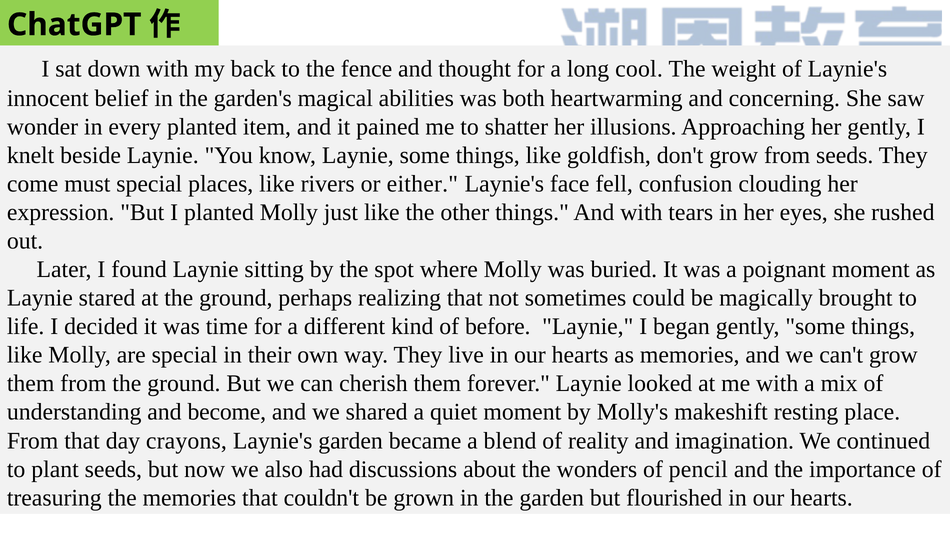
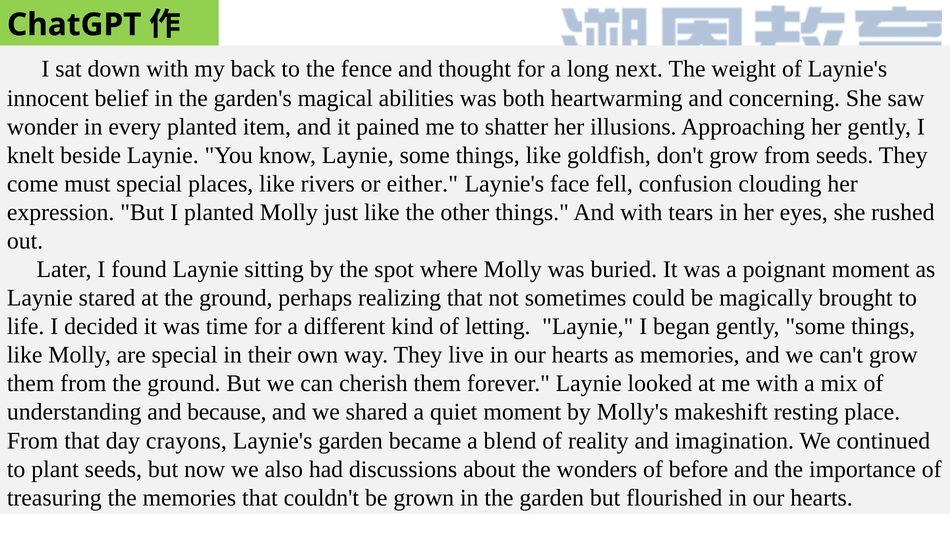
cool: cool -> next (639, 69)
before: before -> letting (498, 326)
become: become -> because (227, 412)
pencil: pencil -> before (698, 469)
